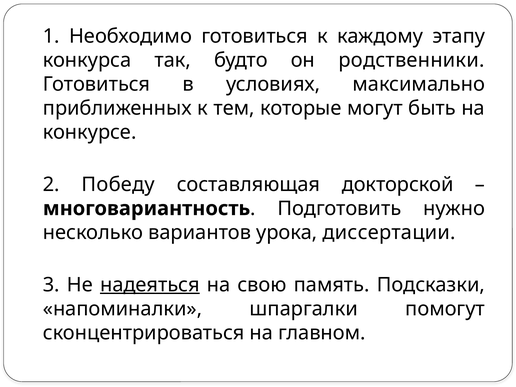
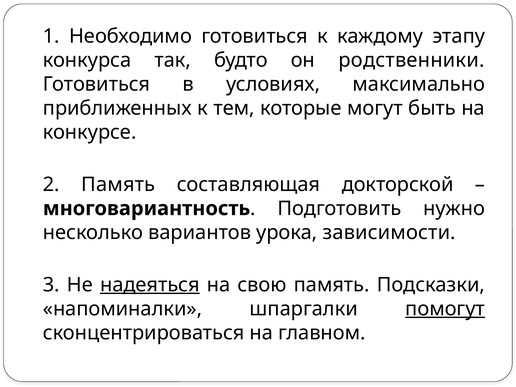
2 Победу: Победу -> Память (118, 184)
диссертации: диссертации -> зависимости (389, 233)
помогут underline: none -> present (445, 309)
